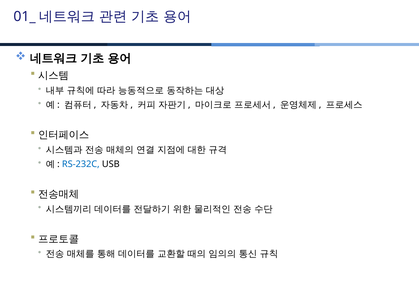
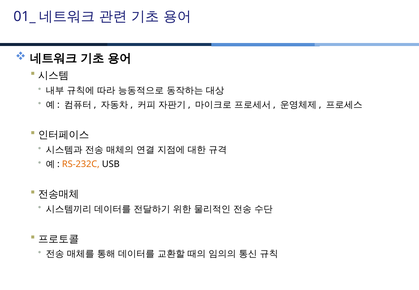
RS-232C colour: blue -> orange (81, 164)
